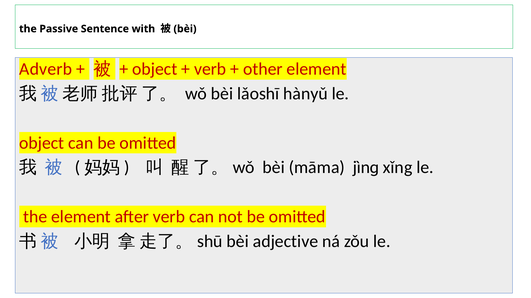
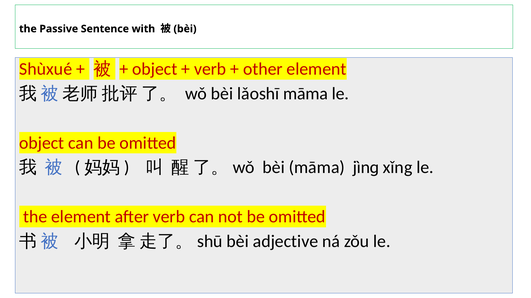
Adverb: Adverb -> Shùxué (46, 69)
lǎoshī hànyǔ: hànyǔ -> māma (306, 94)
